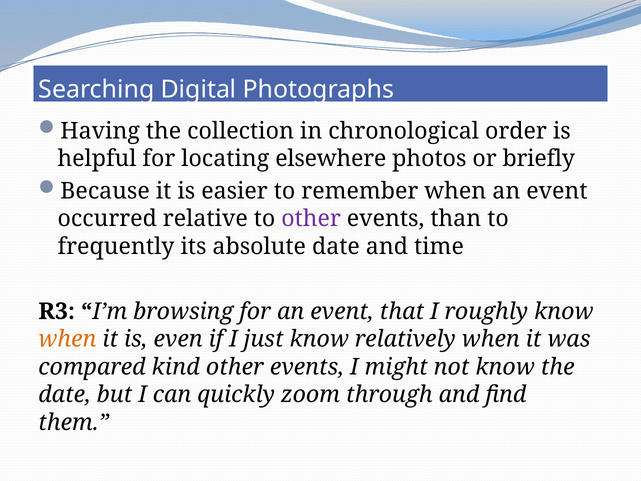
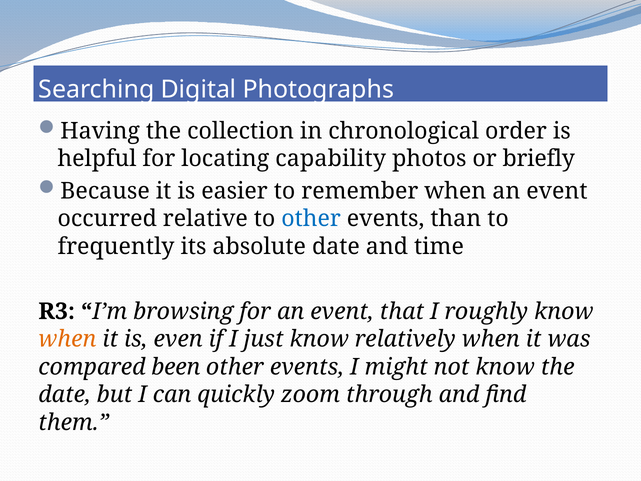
elsewhere: elsewhere -> capability (331, 159)
other colour: purple -> blue (311, 219)
kind: kind -> been (176, 367)
